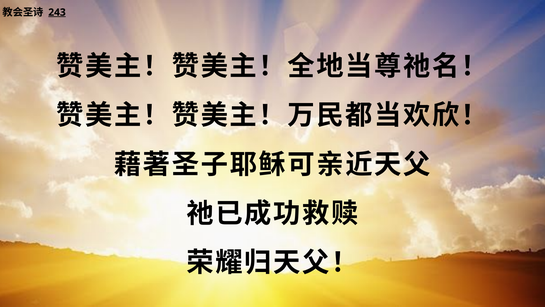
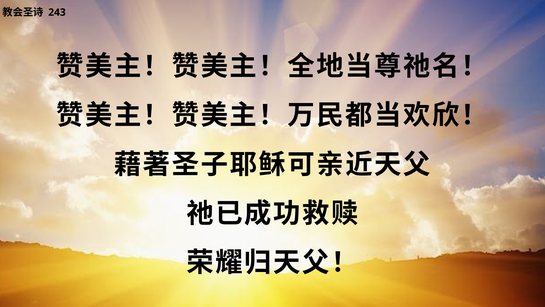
243 underline: present -> none (57, 12)
